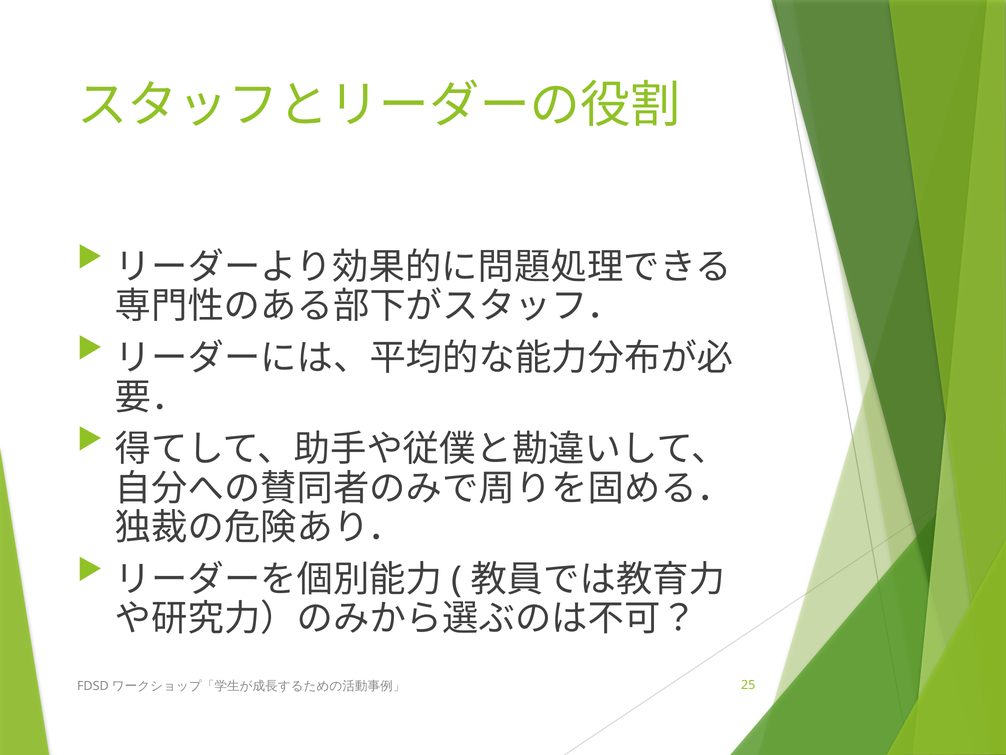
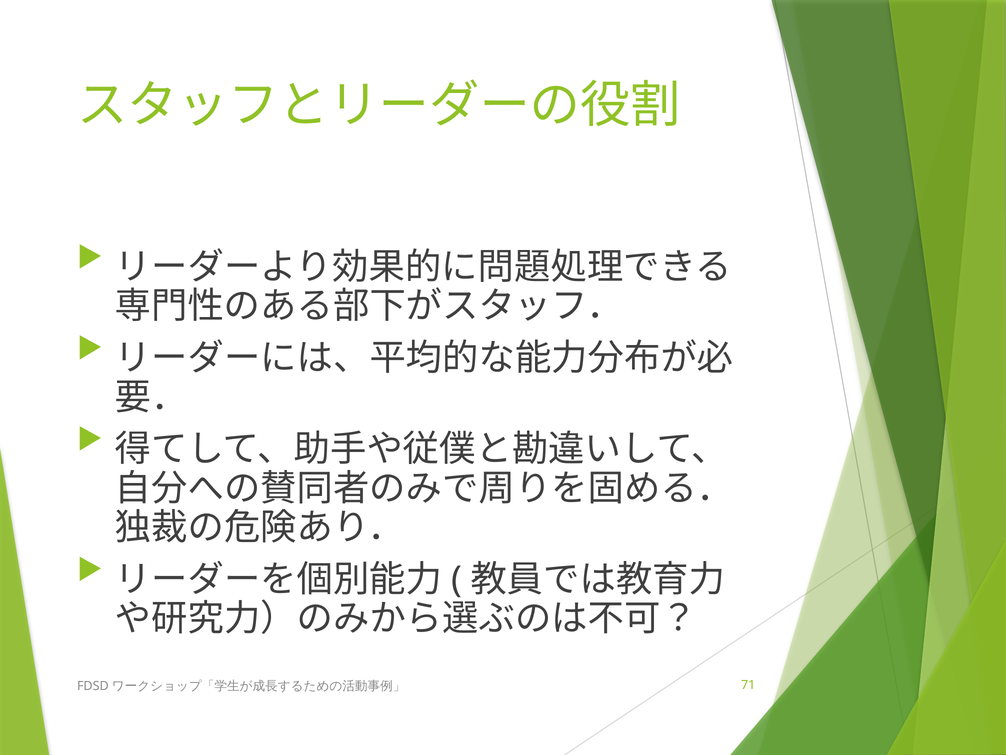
25: 25 -> 71 (748, 685)
